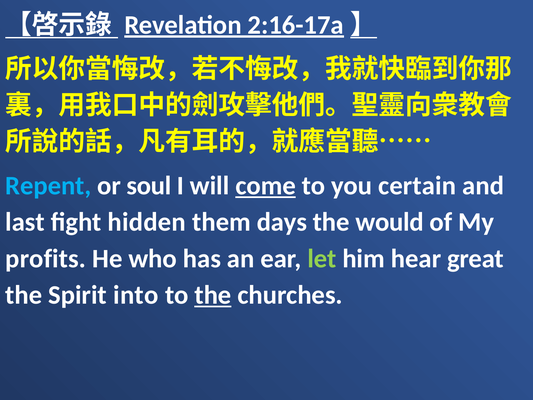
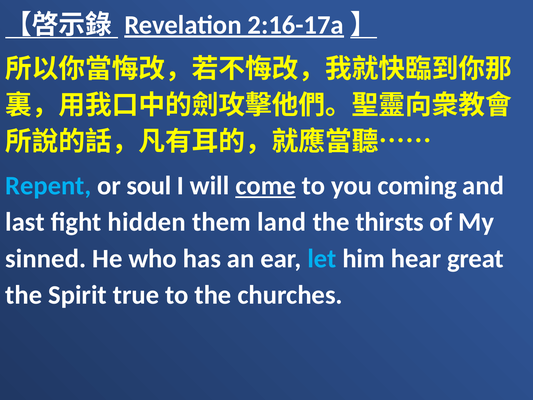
certain: certain -> coming (417, 186)
days: days -> land (282, 222)
would: would -> thirsts (390, 222)
profits: profits -> sinned (46, 259)
let colour: light green -> light blue (322, 259)
into: into -> true (136, 295)
the underline: present -> none (213, 295)
